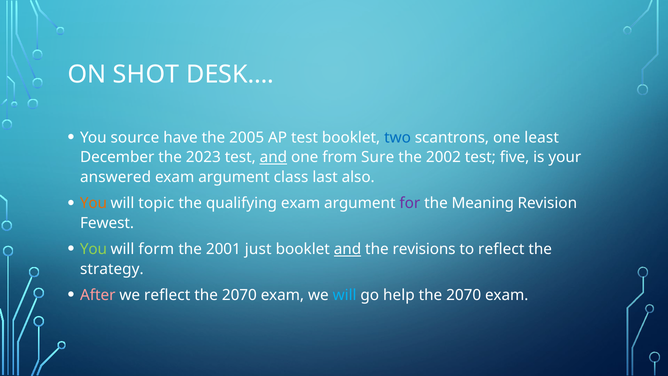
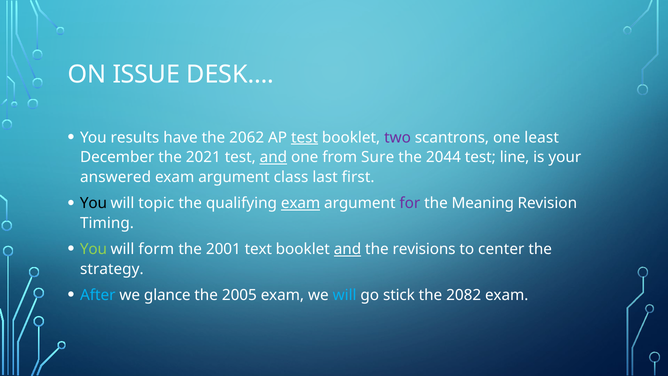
SHOT: SHOT -> ISSUE (146, 74)
source: source -> results (135, 137)
2005: 2005 -> 2062 (247, 137)
test underline: none -> present (305, 137)
two colour: blue -> purple (398, 137)
2023: 2023 -> 2021 (203, 157)
2002: 2002 -> 2044 (443, 157)
five: five -> line (515, 157)
also: also -> first (358, 177)
You colour: orange -> black (93, 203)
exam underline: none -> present (301, 203)
Fewest: Fewest -> Timing (107, 223)
just: just -> text (258, 249)
to reflect: reflect -> center (501, 249)
After colour: pink -> light blue (98, 295)
we reflect: reflect -> glance (167, 295)
2070: 2070 -> 2005 (239, 295)
help: help -> stick (399, 295)
2070: 2070 -> 2082 (464, 295)
